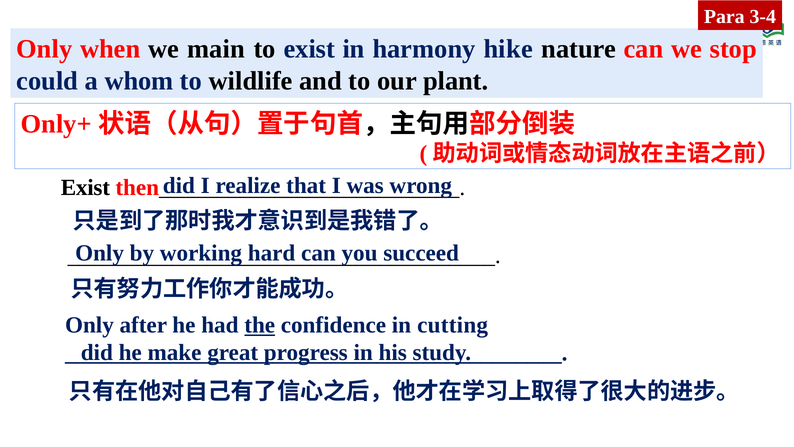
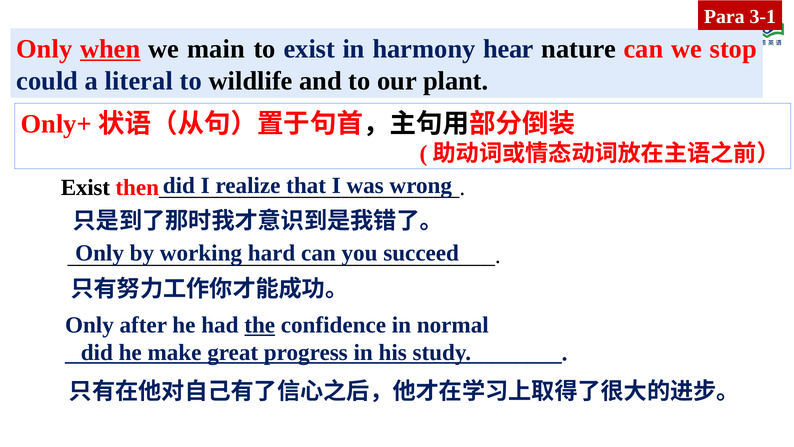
3-4: 3-4 -> 3-1 (763, 16)
when underline: none -> present (110, 49)
hike: hike -> hear (508, 49)
whom: whom -> literal (139, 81)
cutting: cutting -> normal (453, 325)
